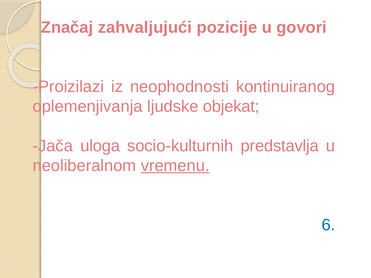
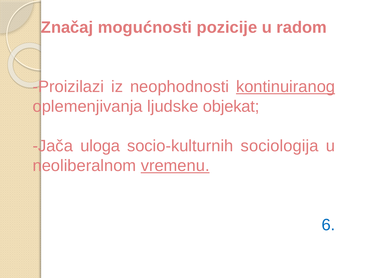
zahvaljujući: zahvaljujući -> mogućnosti (145, 27)
govori: govori -> radom (302, 27)
kontinuiranog underline: none -> present (286, 87)
predstavlja: predstavlja -> sociologija (280, 146)
